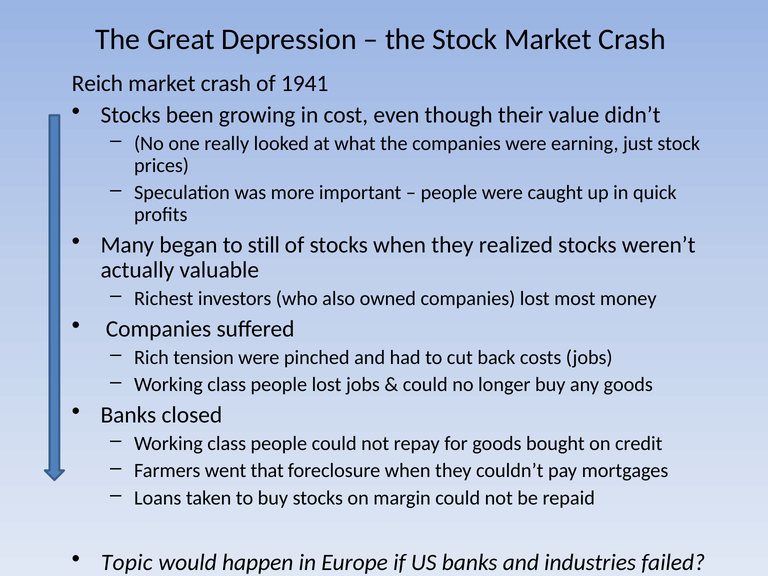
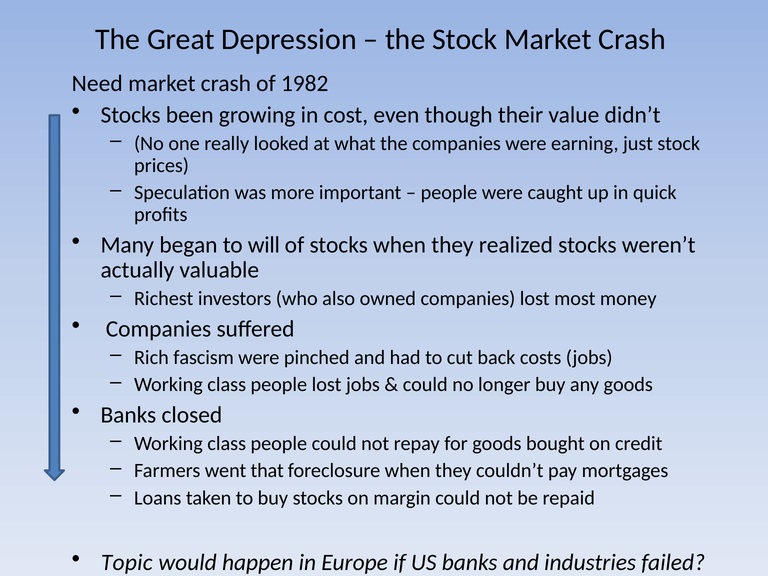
Reich: Reich -> Need (97, 84)
1941: 1941 -> 1982 (305, 84)
still: still -> will (264, 245)
tension: tension -> fascism (204, 358)
